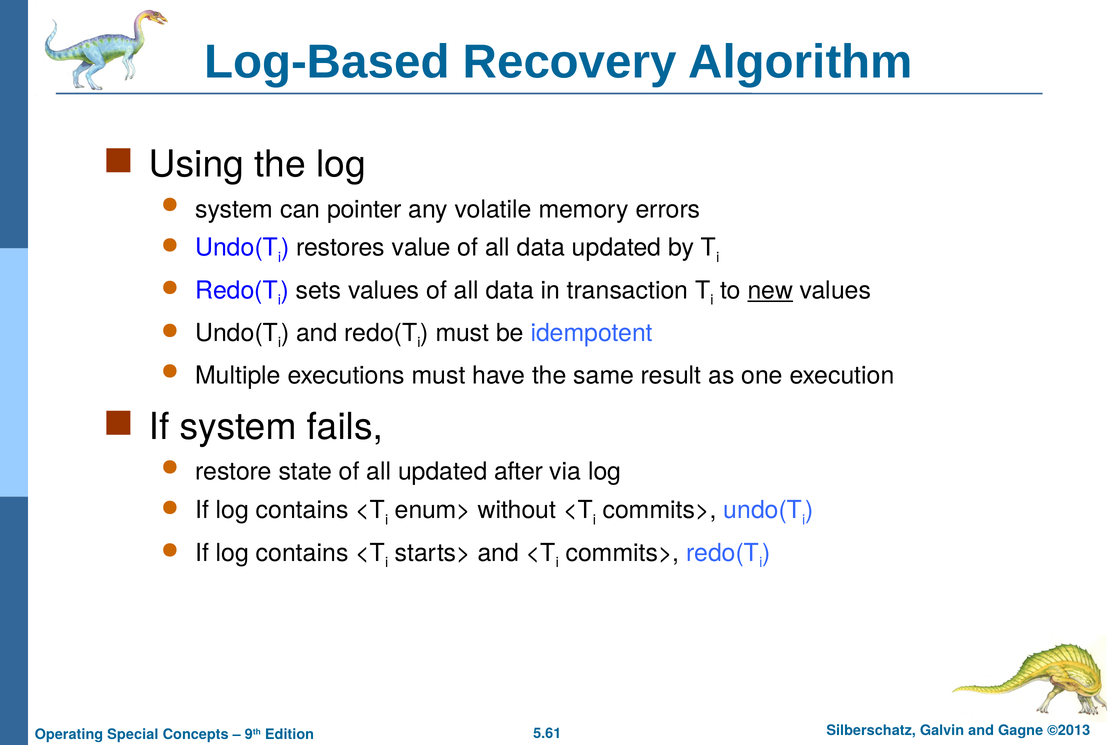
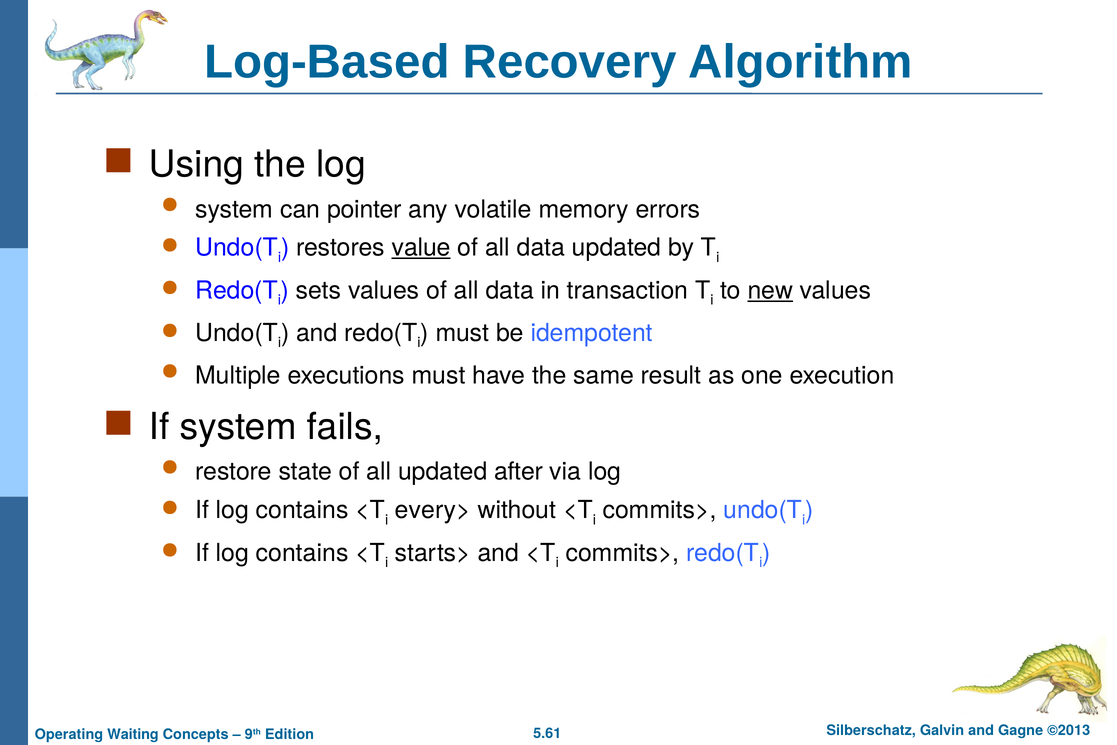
value underline: none -> present (421, 248)
enum>: enum> -> every> (433, 510)
Special: Special -> Waiting (133, 734)
